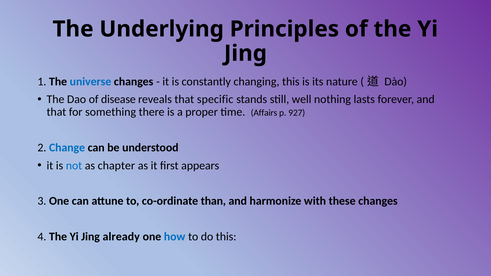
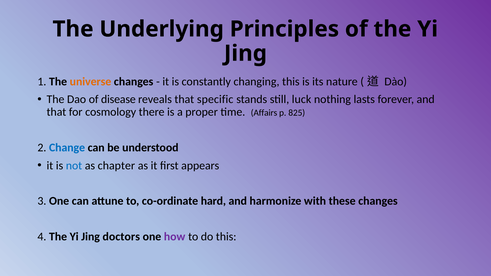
universe colour: blue -> orange (91, 82)
well: well -> luck (302, 99)
something: something -> cosmology (111, 112)
927: 927 -> 825 (297, 113)
than: than -> hard (213, 201)
already: already -> doctors (121, 237)
how colour: blue -> purple (175, 237)
